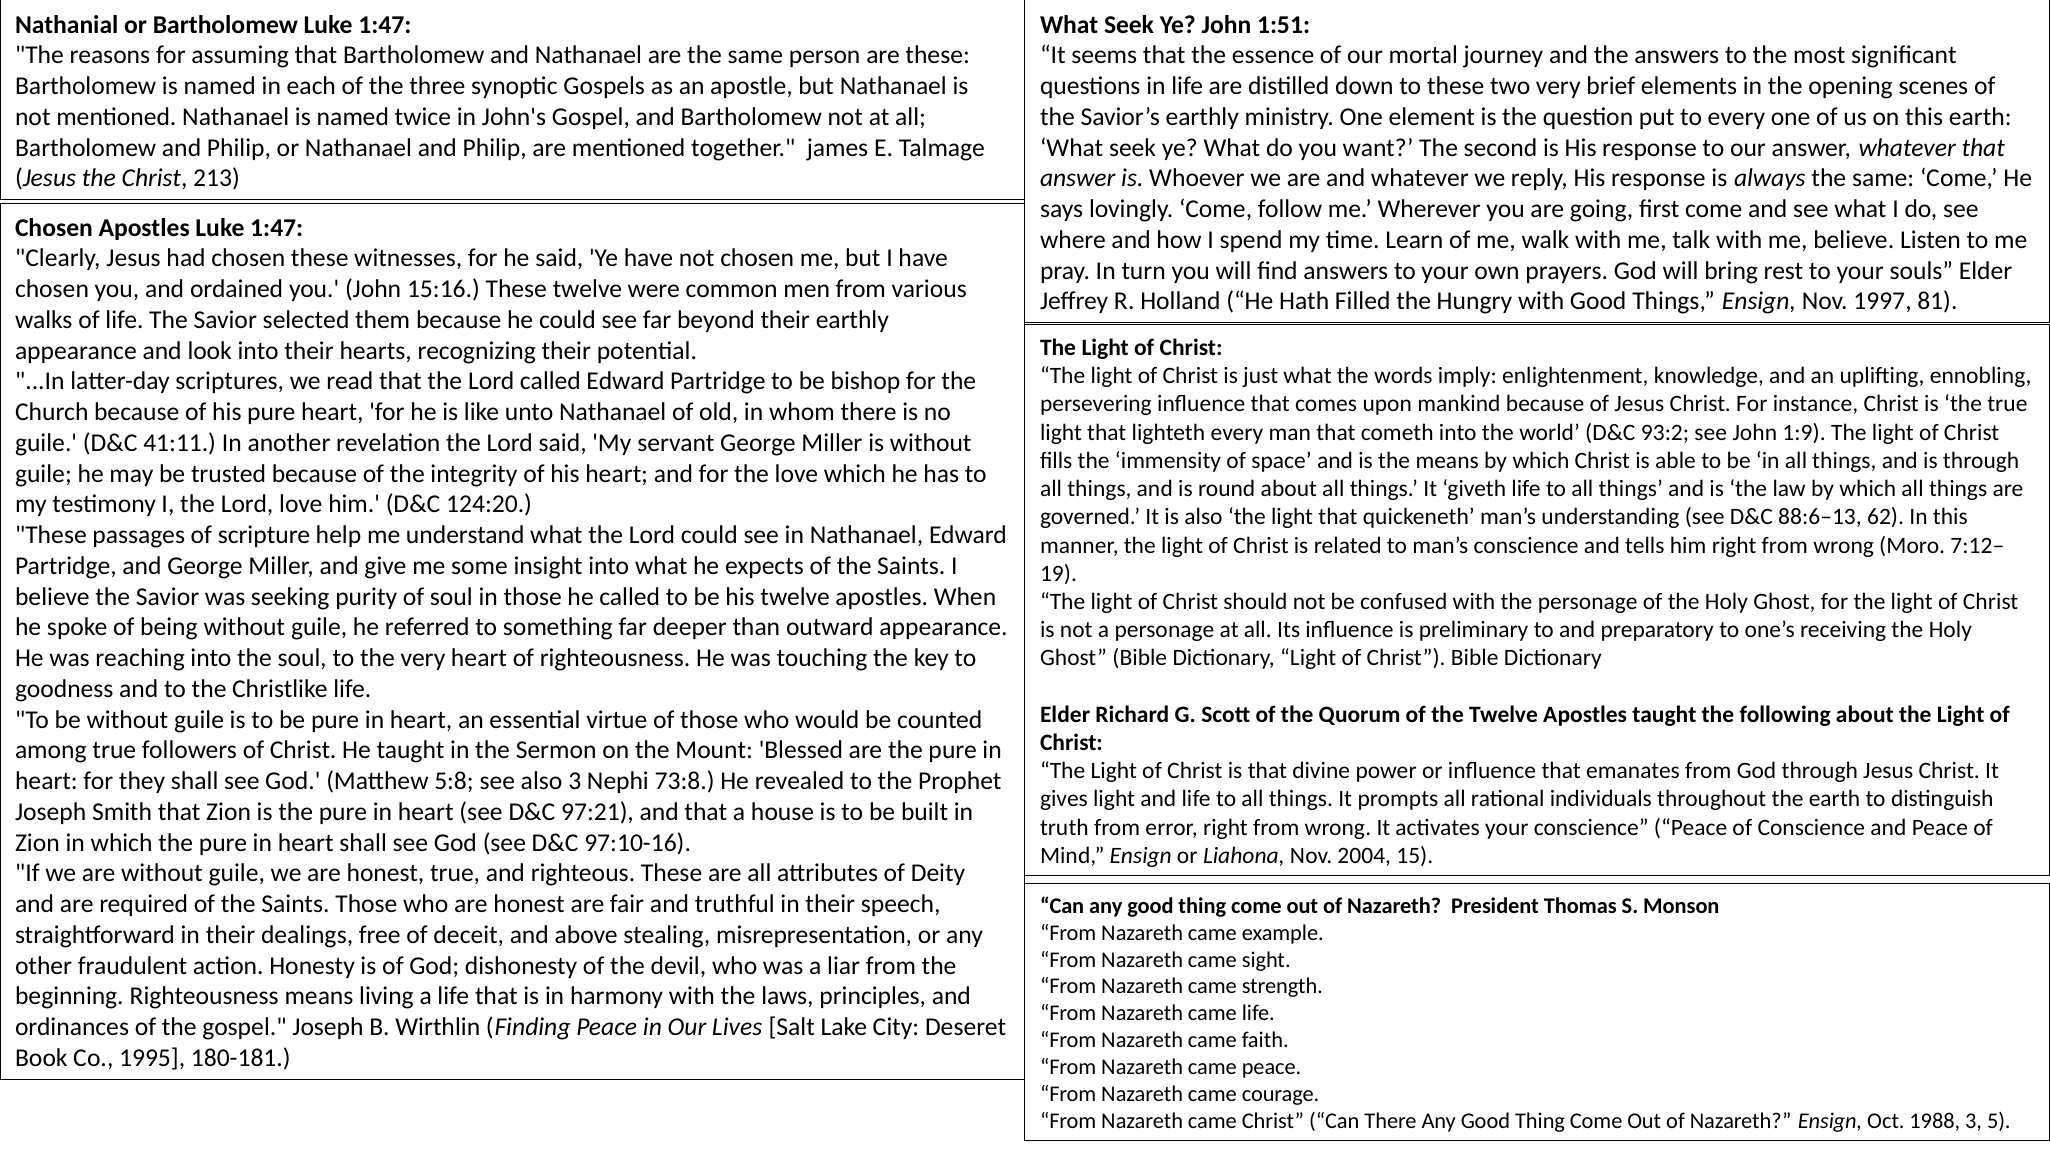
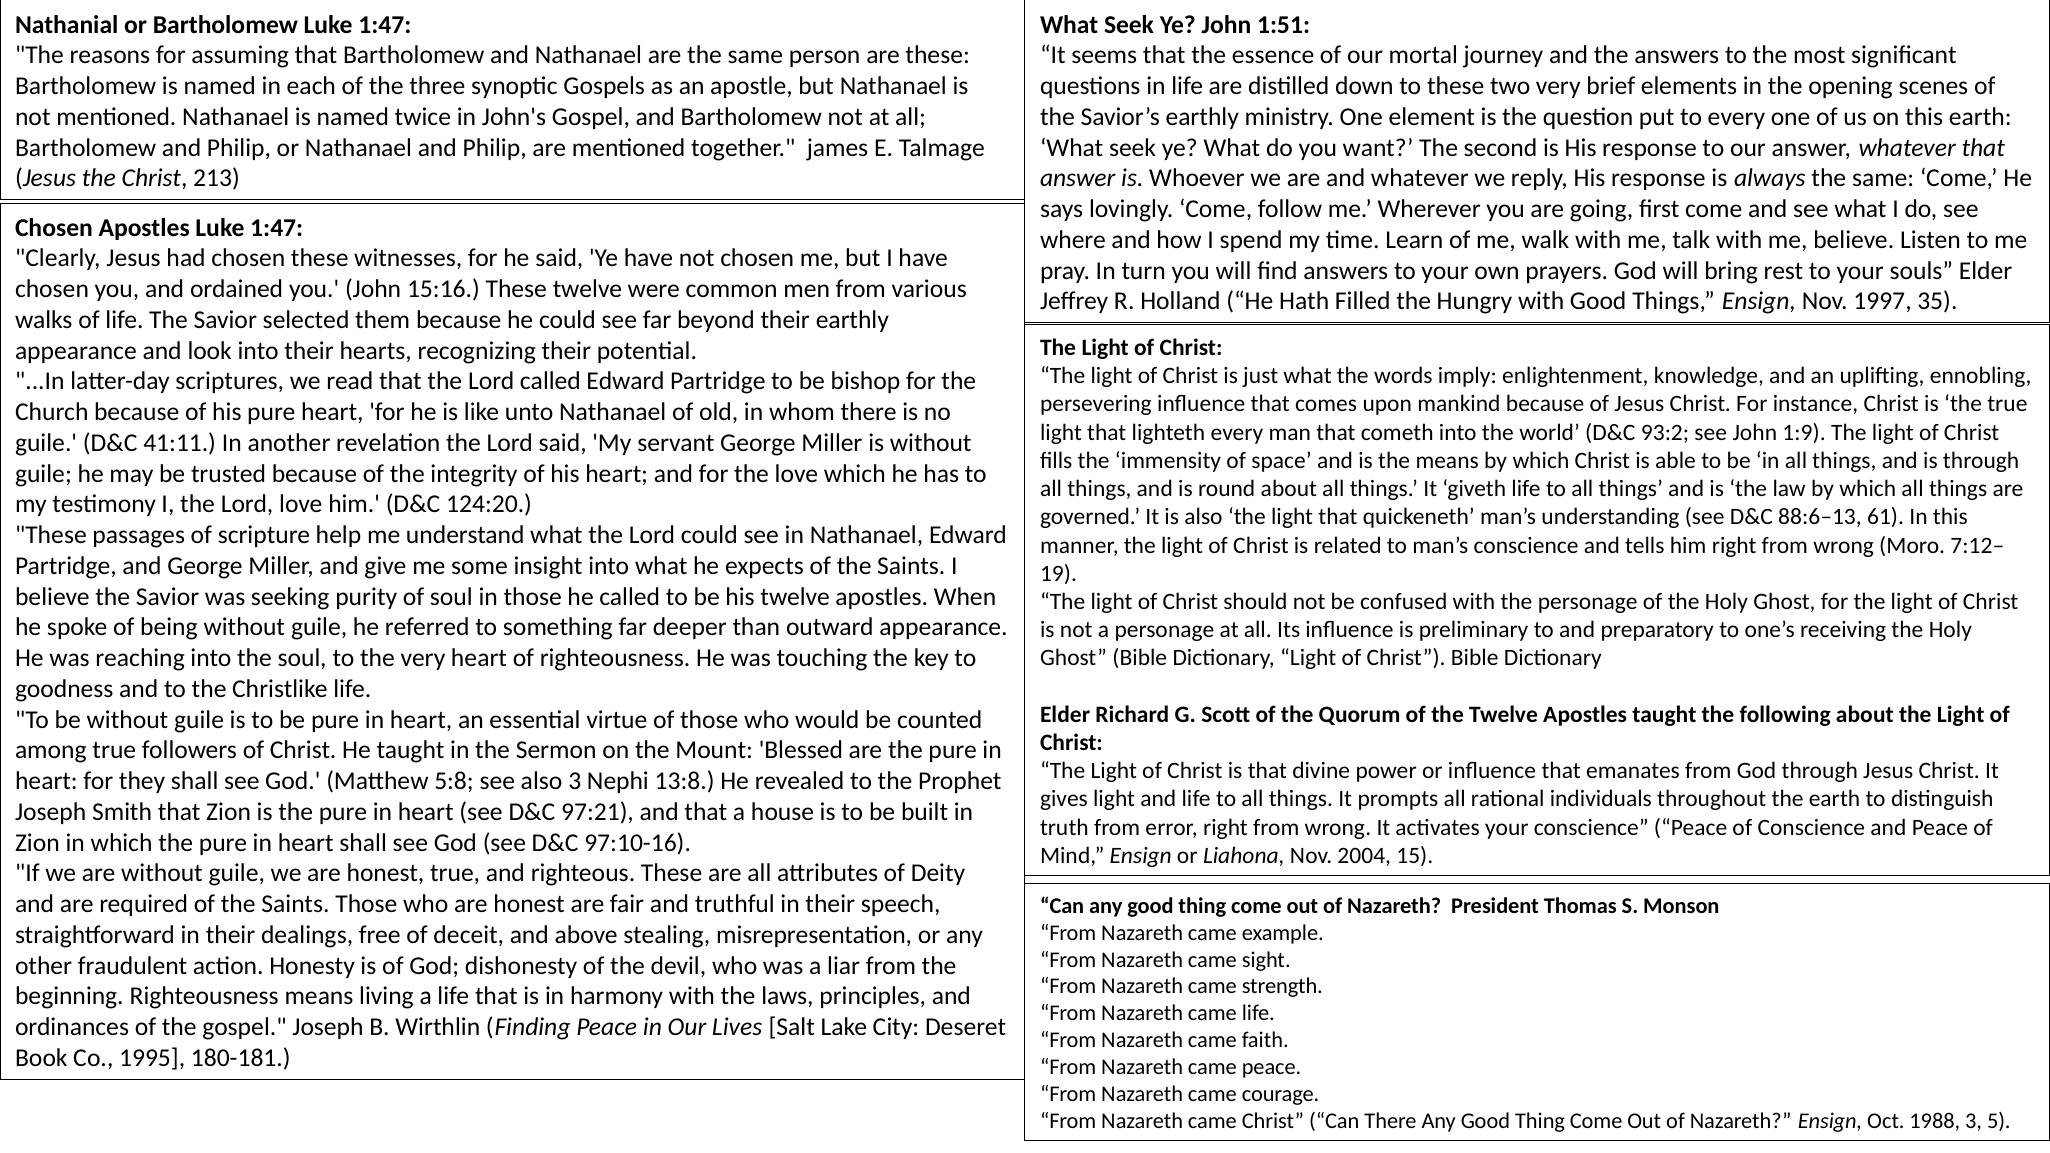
81: 81 -> 35 (1937, 301)
62: 62 -> 61 (1886, 517)
73:8: 73:8 -> 13:8 (685, 781)
